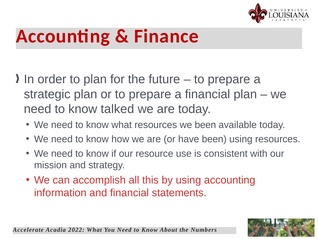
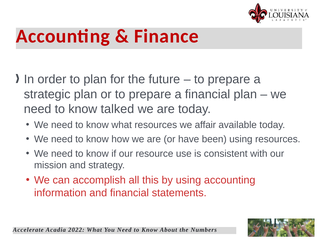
we been: been -> affair (205, 125)
